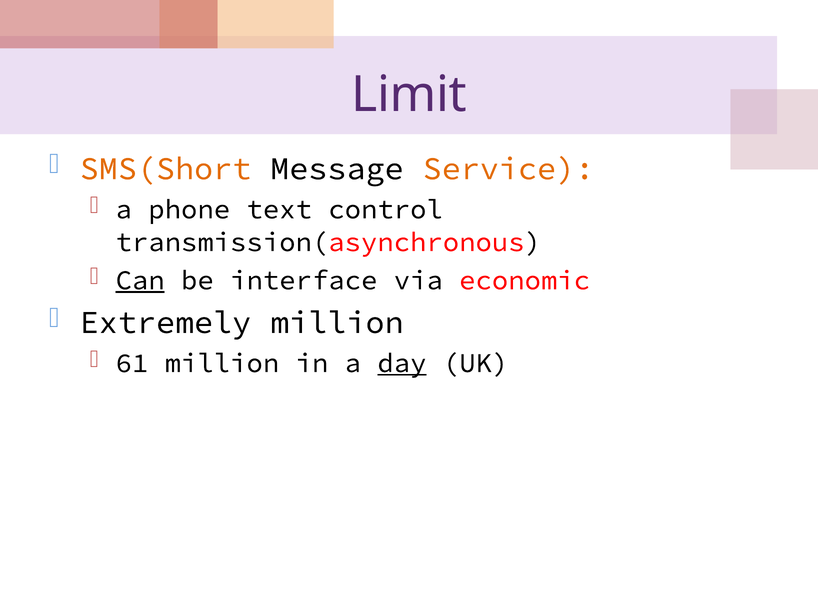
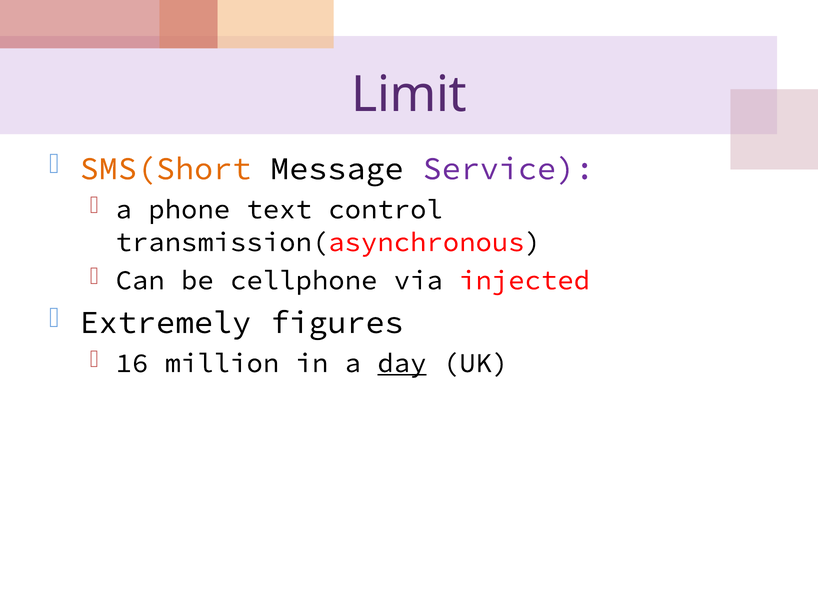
Service colour: orange -> purple (508, 169)
Can underline: present -> none (140, 280)
interface: interface -> cellphone (304, 280)
economic: economic -> injected (525, 280)
Extremely million: million -> figures (337, 322)
61: 61 -> 16 (132, 363)
